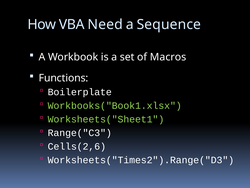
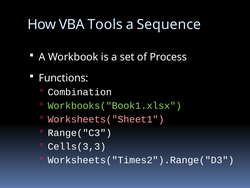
Need: Need -> Tools (105, 25)
Macros: Macros -> Process (168, 57)
Boilerplate: Boilerplate -> Combination (80, 92)
Worksheets("Sheet1 colour: light green -> pink (106, 119)
Cells(2,6: Cells(2,6 -> Cells(3,3 (77, 146)
